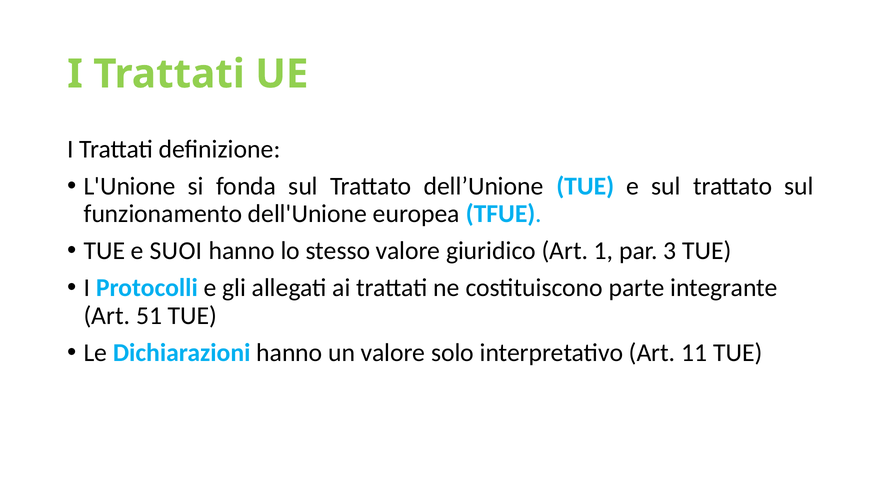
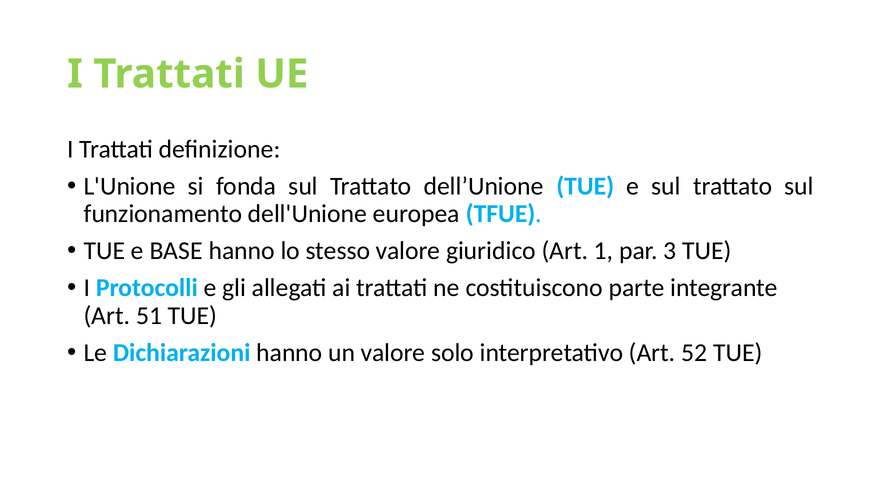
SUOI: SUOI -> BASE (176, 251)
11: 11 -> 52 (694, 352)
